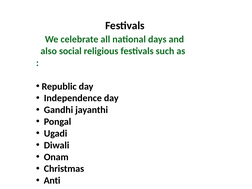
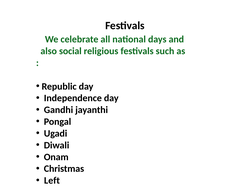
Anti: Anti -> Left (52, 181)
